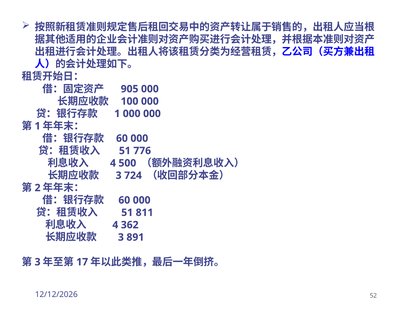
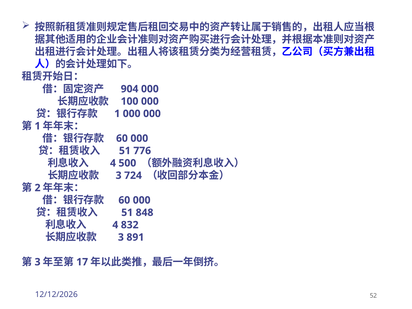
905: 905 -> 904 (130, 89)
811: 811 -> 848 (145, 213)
362: 362 -> 832 (130, 225)
